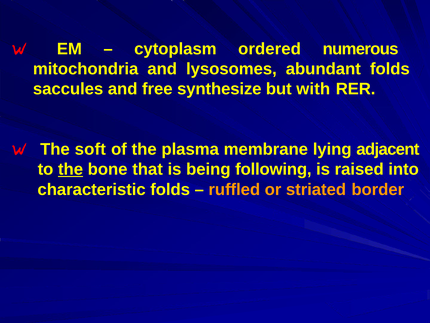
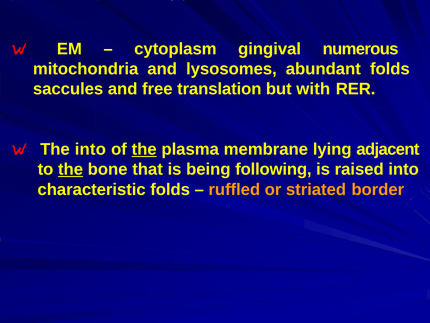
ordered: ordered -> gingival (270, 49)
synthesize: synthesize -> translation (219, 89)
The soft: soft -> into (90, 149)
the underline: none -> present (144, 149)
